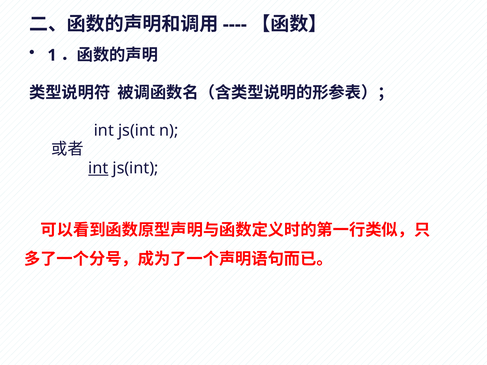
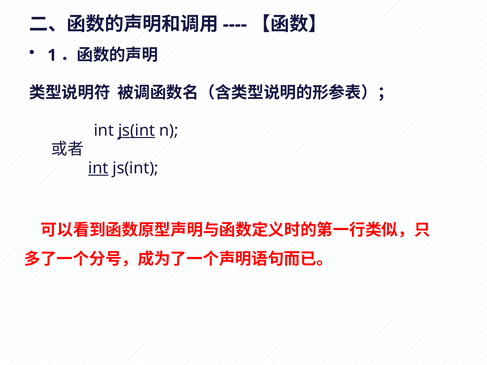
js(int underline: none -> present (137, 131)
